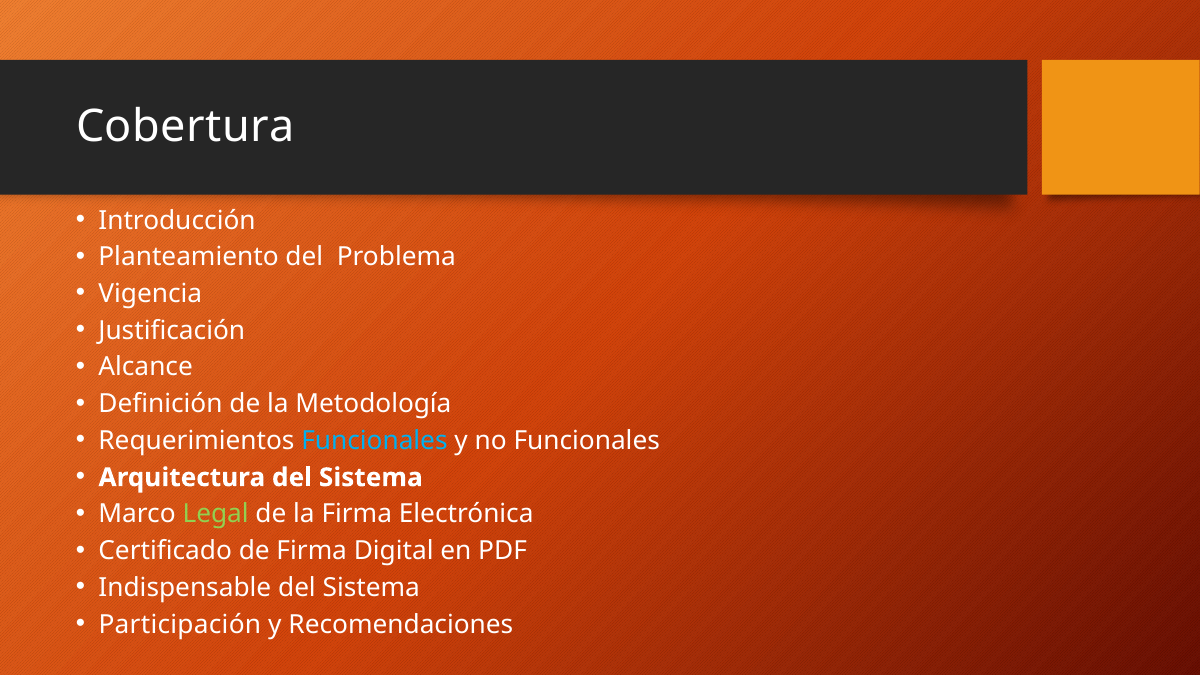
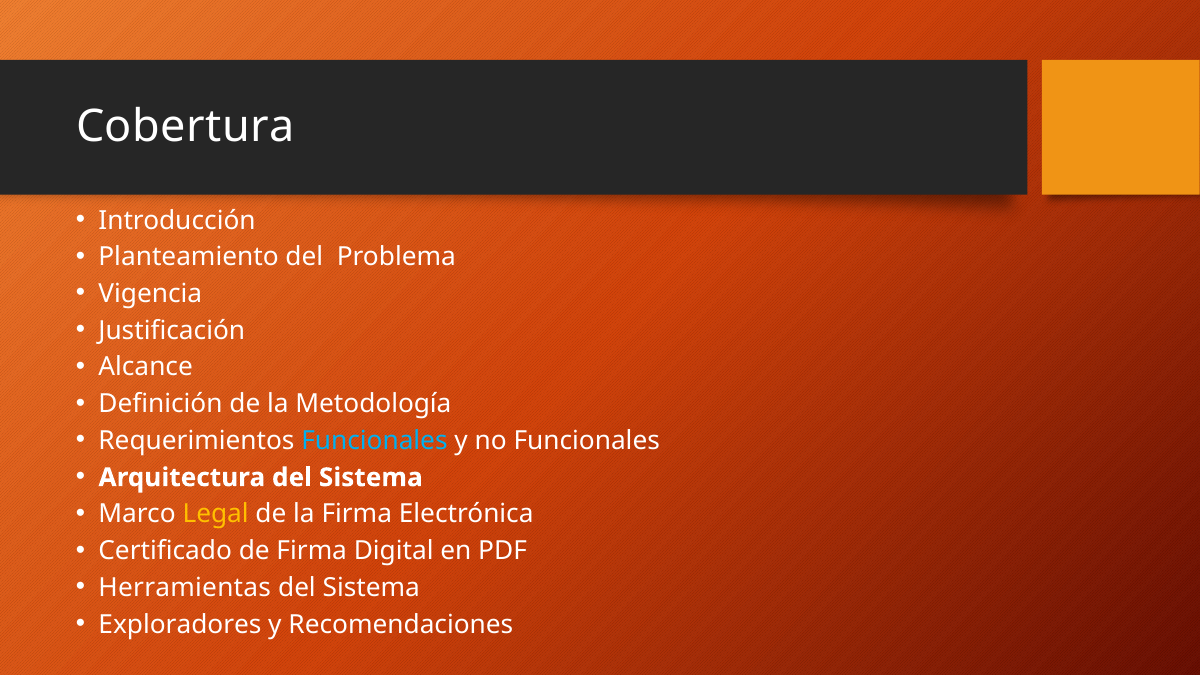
Legal colour: light green -> yellow (216, 514)
Indispensable: Indispensable -> Herramientas (185, 588)
Participación: Participación -> Exploradores (180, 625)
